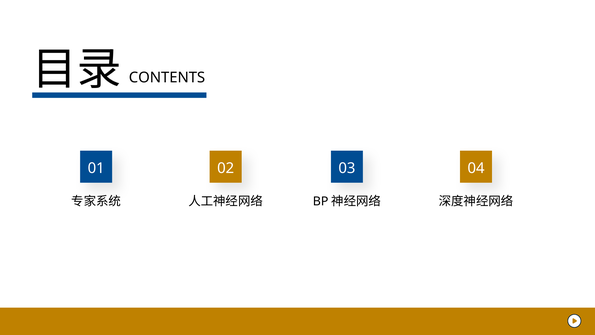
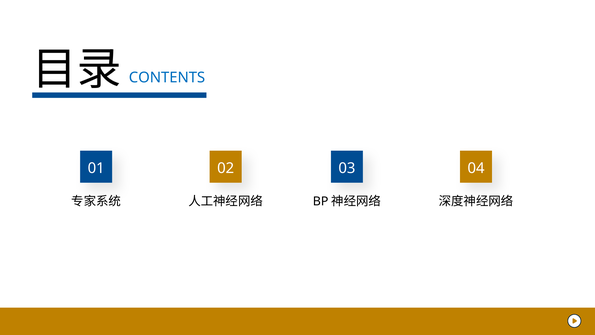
CONTENTS colour: black -> blue (167, 78)
